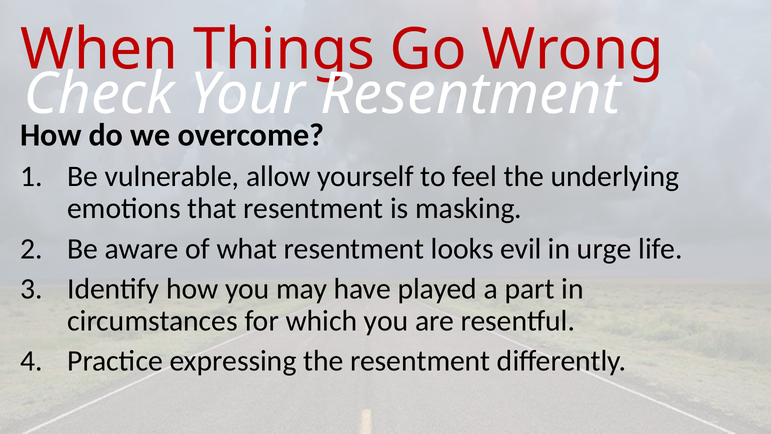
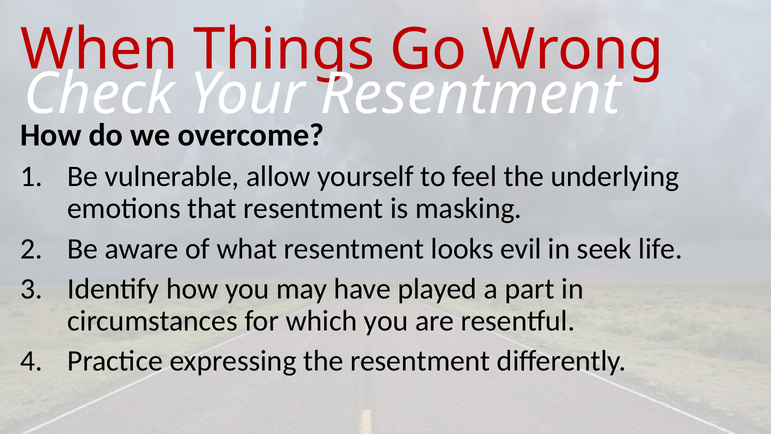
urge: urge -> seek (604, 249)
